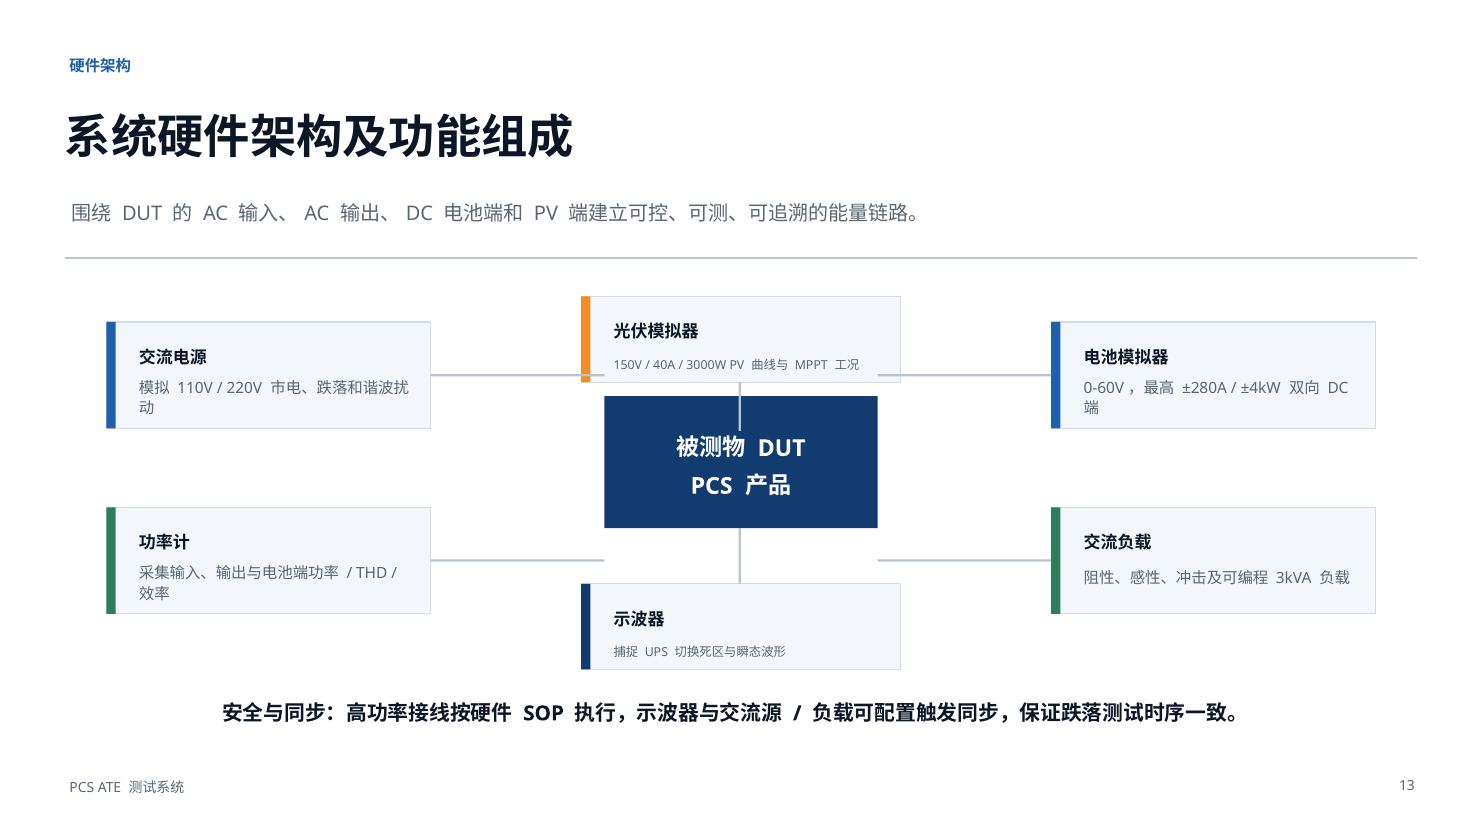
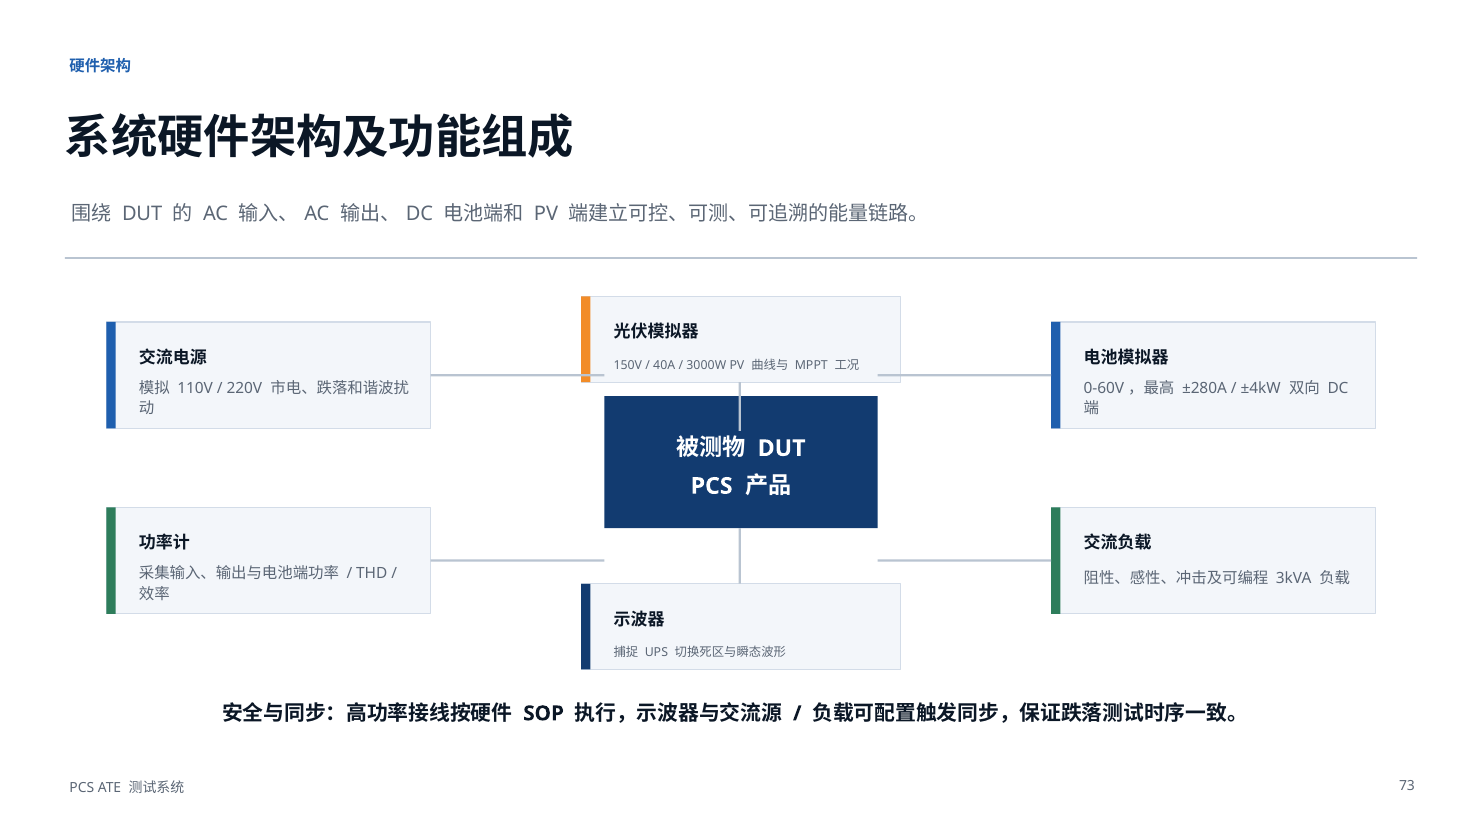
13: 13 -> 73 (1407, 786)
